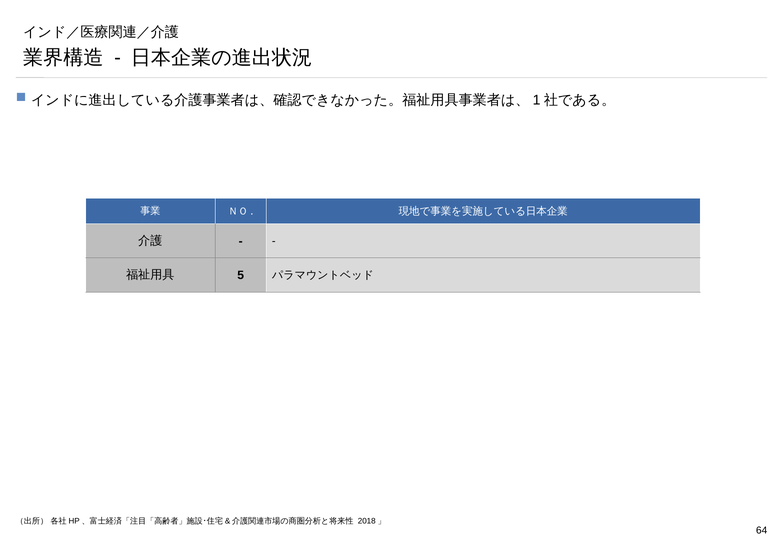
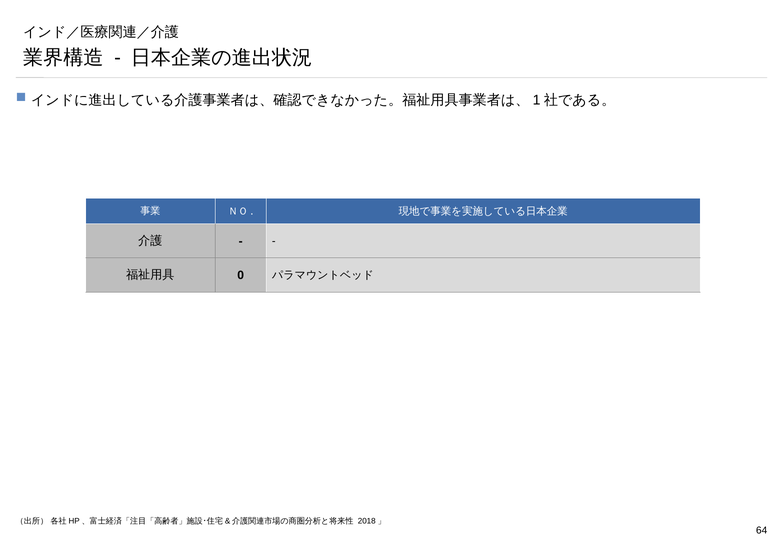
5: 5 -> 0 (241, 275)
